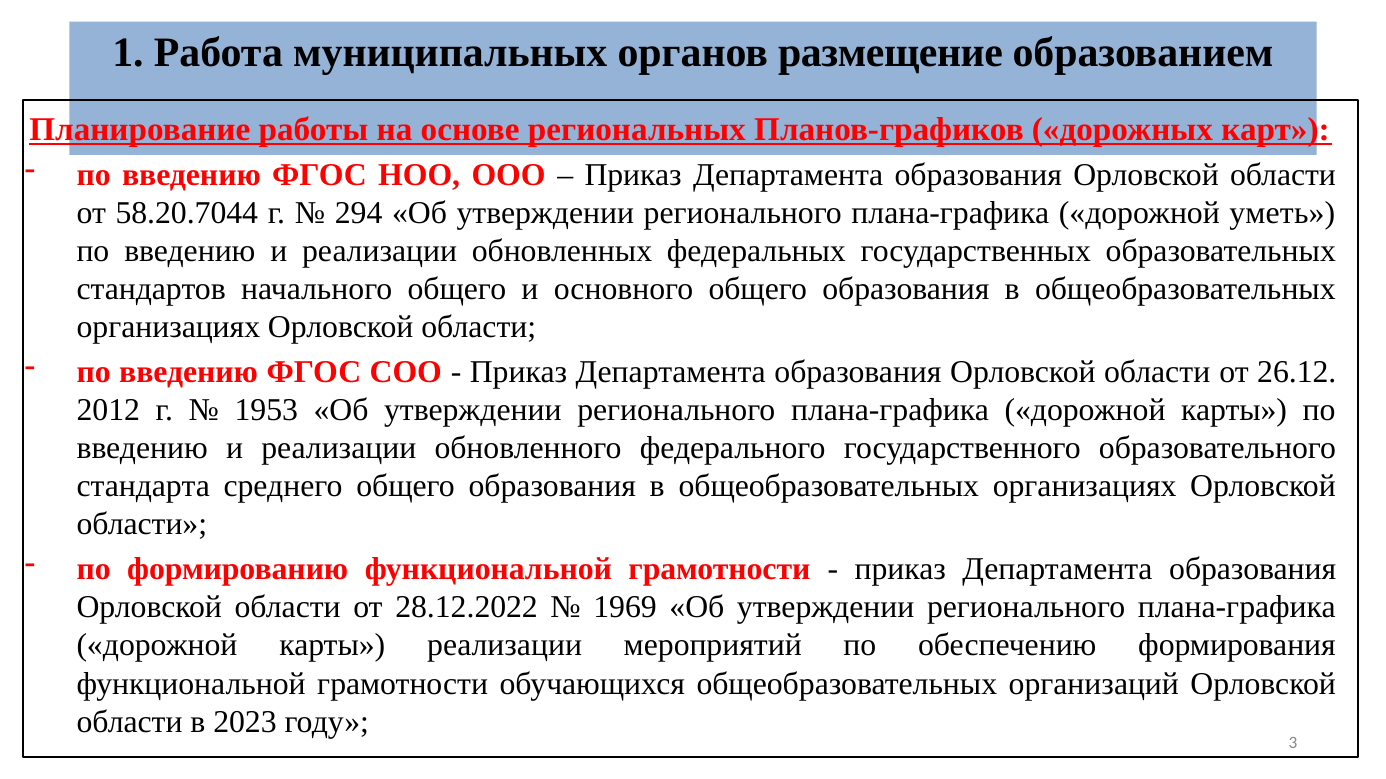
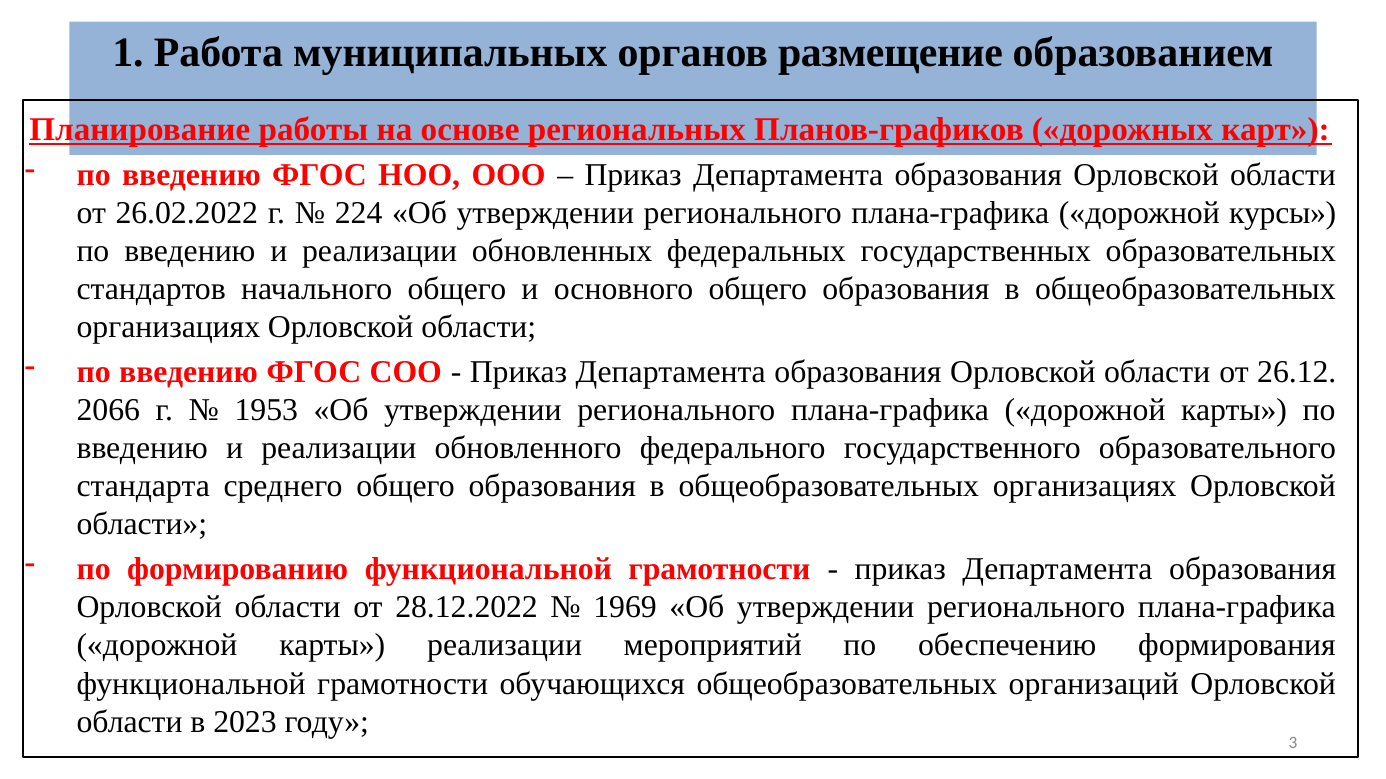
58.20.7044: 58.20.7044 -> 26.02.2022 (187, 213)
294: 294 -> 224 (359, 213)
уметь: уметь -> курсы (1283, 213)
2012: 2012 -> 2066 (108, 411)
